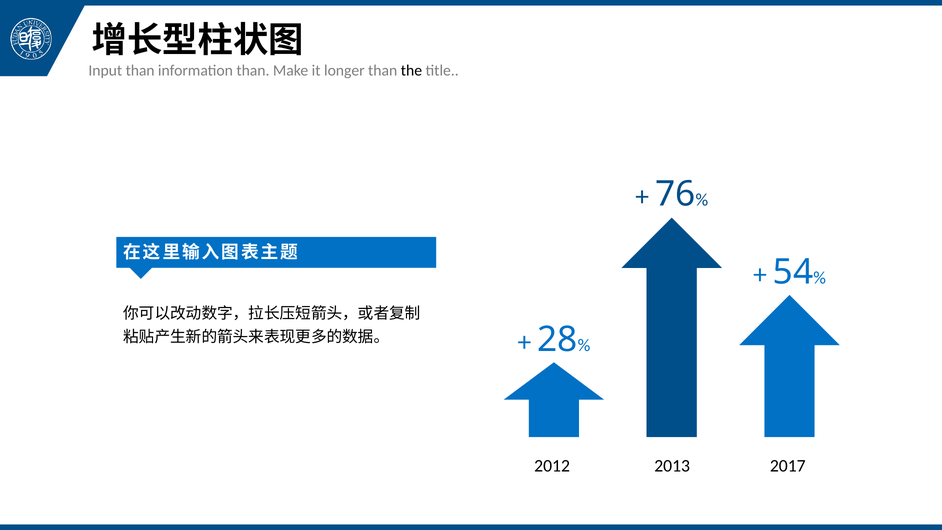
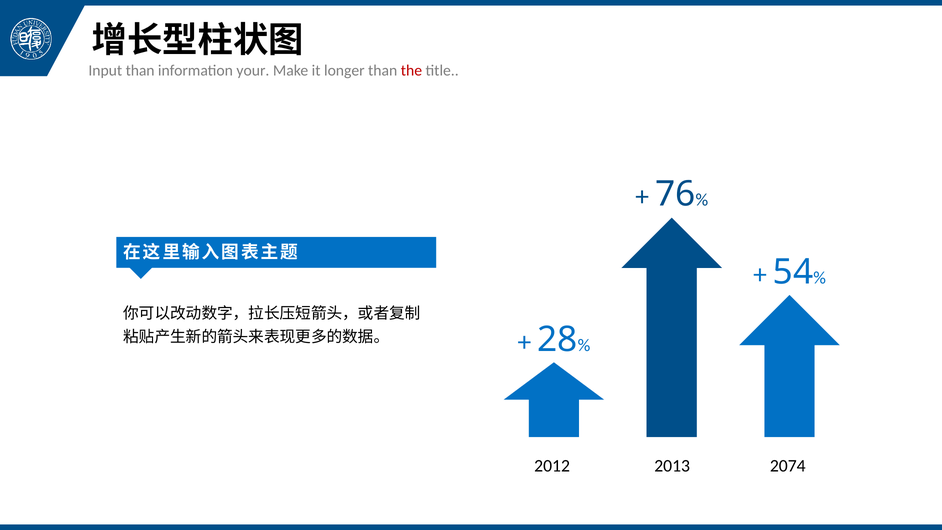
information than: than -> your (253, 71)
the colour: black -> red (411, 71)
2017: 2017 -> 2074 (788, 466)
